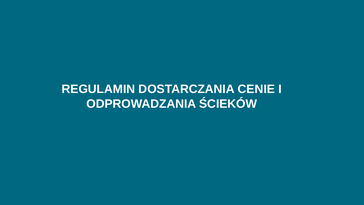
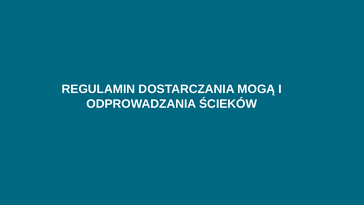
CENIE: CENIE -> MOGĄ (256, 89)
